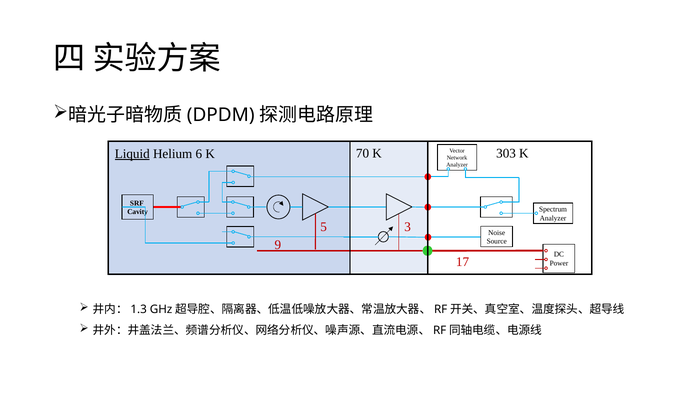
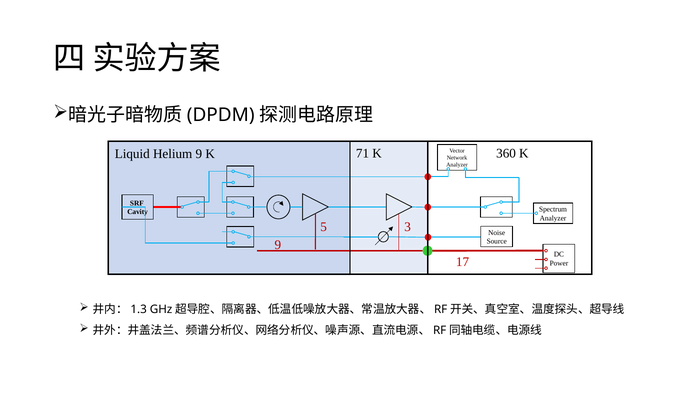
Liquid underline: present -> none (132, 154)
Helium 6: 6 -> 9 (199, 154)
70: 70 -> 71 (363, 153)
303: 303 -> 360 (506, 153)
